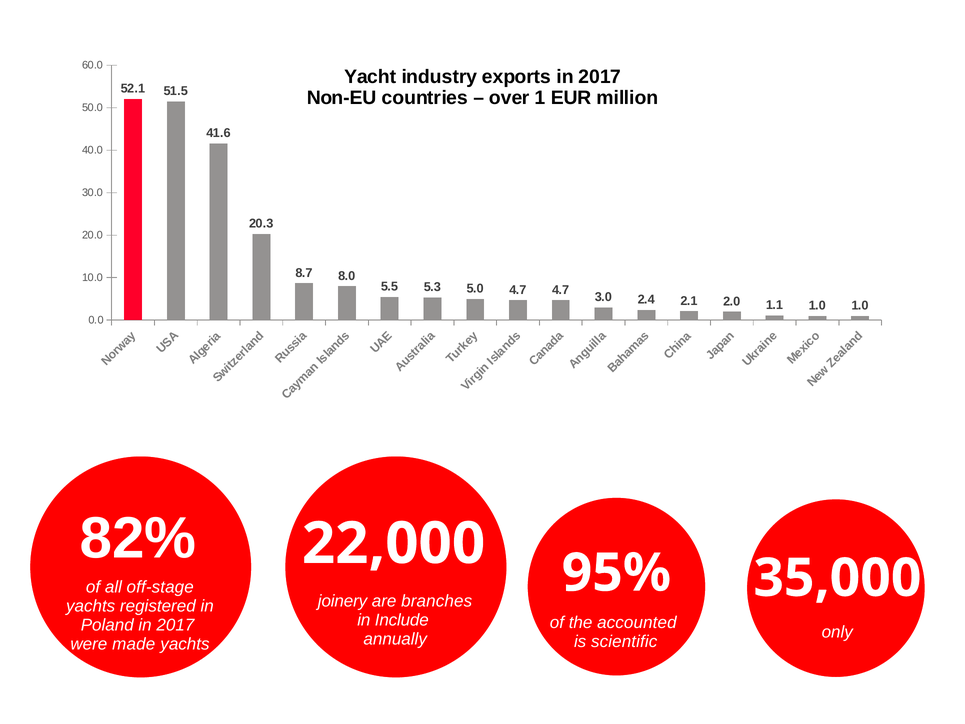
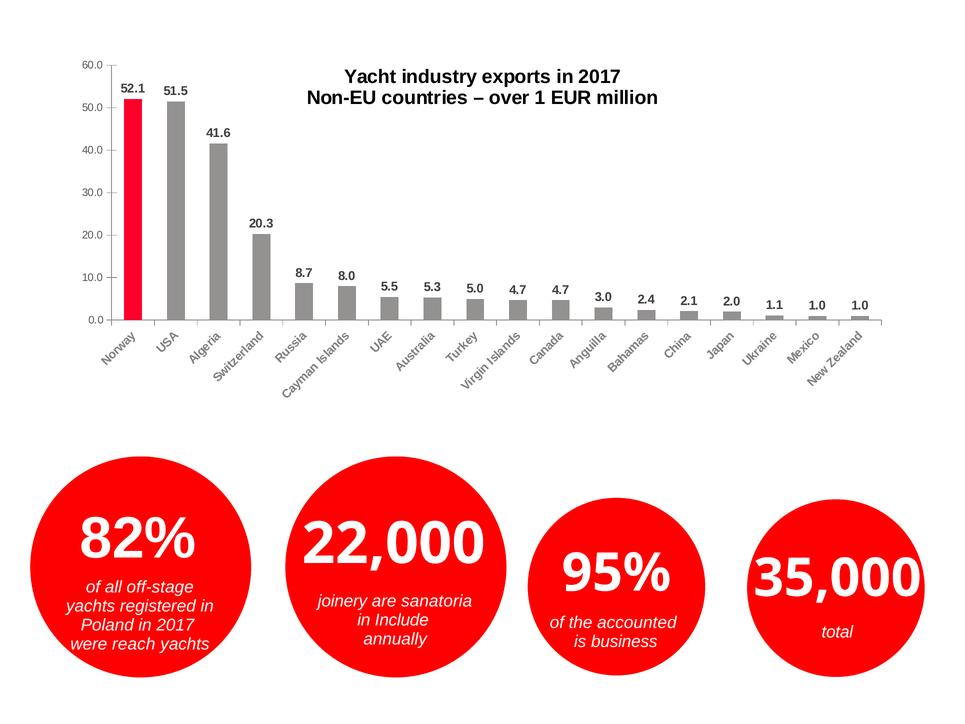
branches: branches -> sanatoria (437, 601)
only: only -> total (837, 632)
scientific: scientific -> business (624, 641)
made: made -> reach (134, 644)
